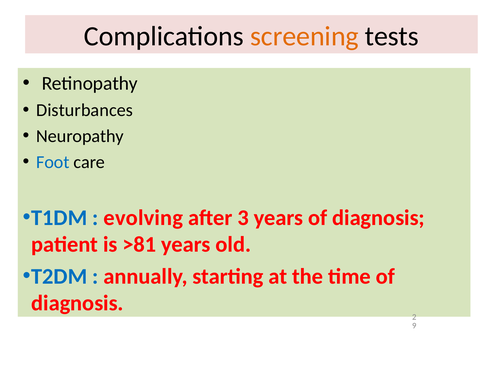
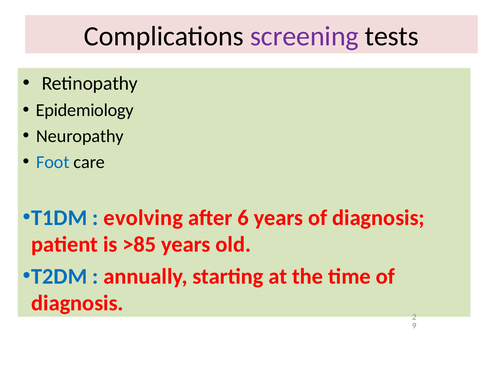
screening colour: orange -> purple (304, 36)
Disturbances: Disturbances -> Epidemiology (85, 110)
3: 3 -> 6 (243, 218)
>81: >81 -> >85 (139, 245)
